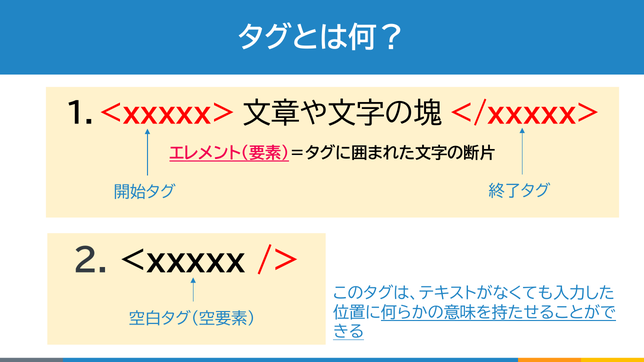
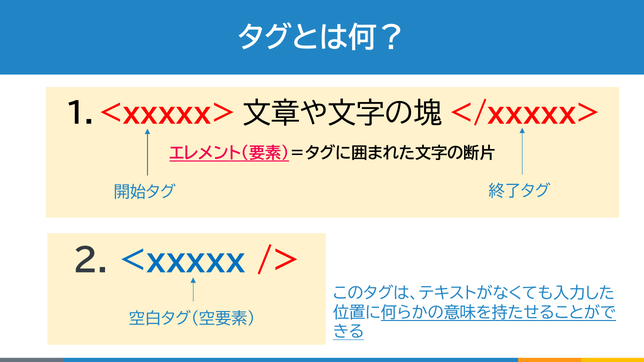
<xxxxx colour: black -> blue (182, 261)
